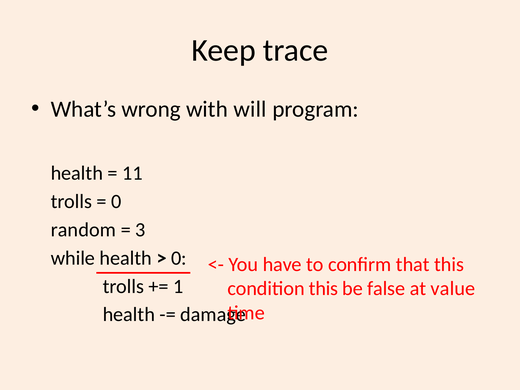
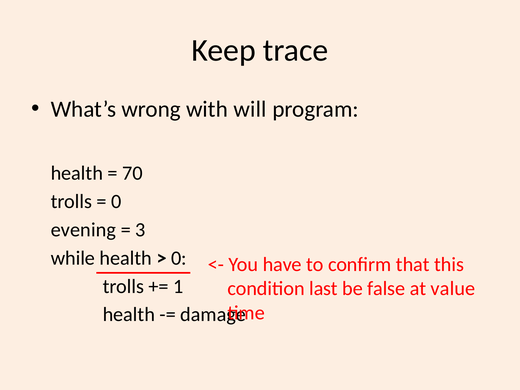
11: 11 -> 70 (132, 173)
random: random -> evening (83, 230)
condition this: this -> last (323, 289)
